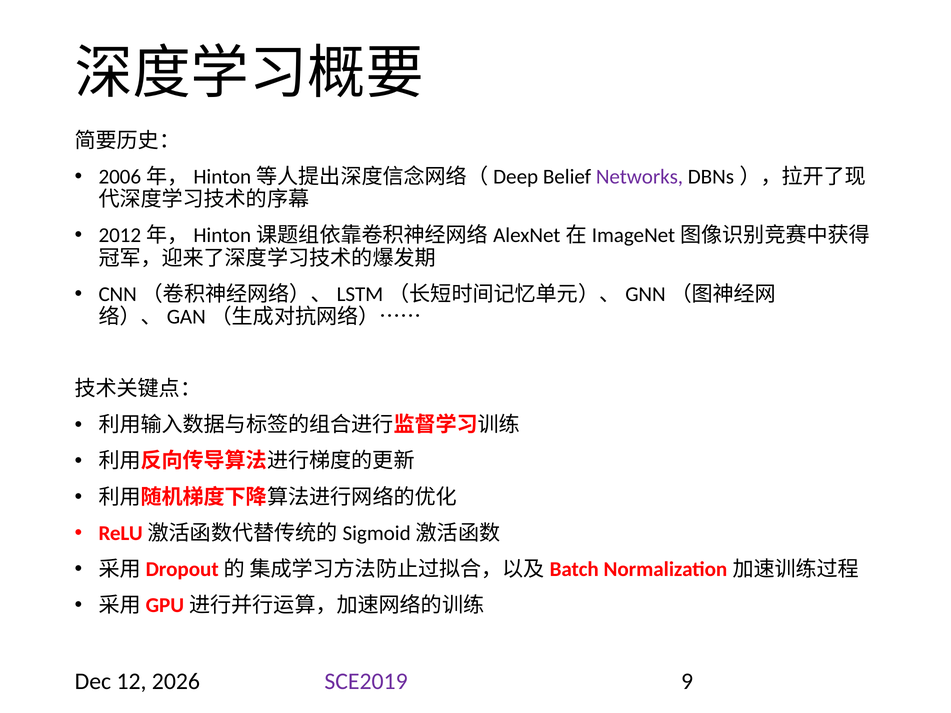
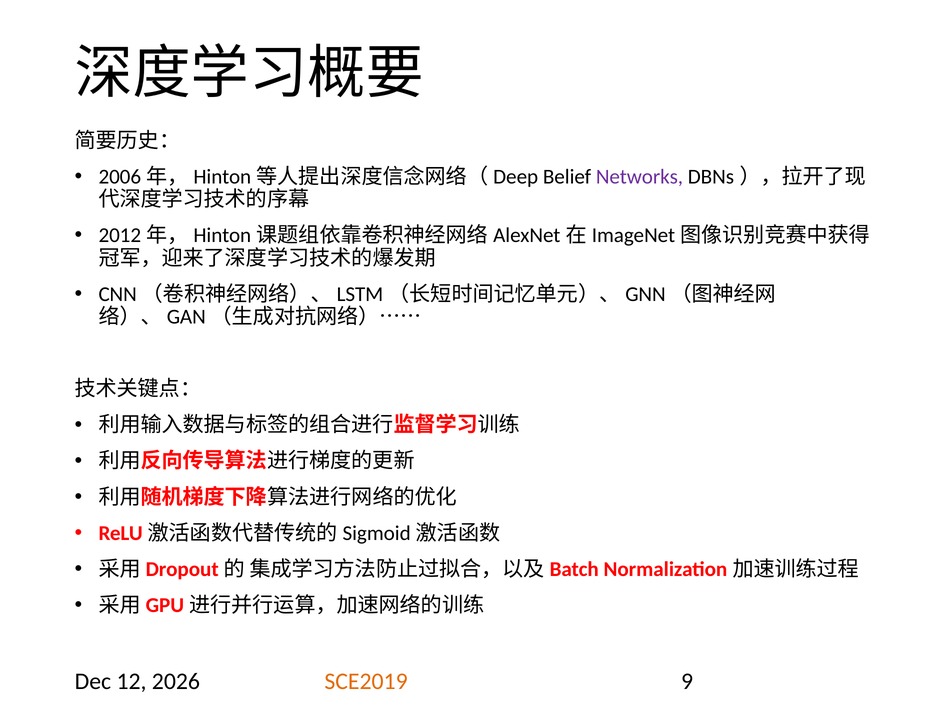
SCE2019 colour: purple -> orange (366, 682)
